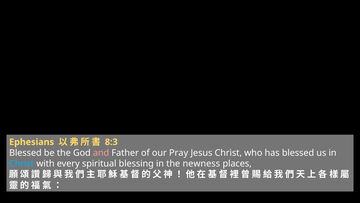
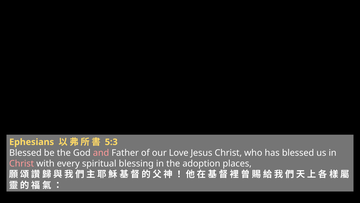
8:3: 8:3 -> 5:3 (111, 142)
Pray: Pray -> Love (179, 152)
Christ colour: light blue -> pink (22, 163)
newness: newness -> adoption (201, 163)
